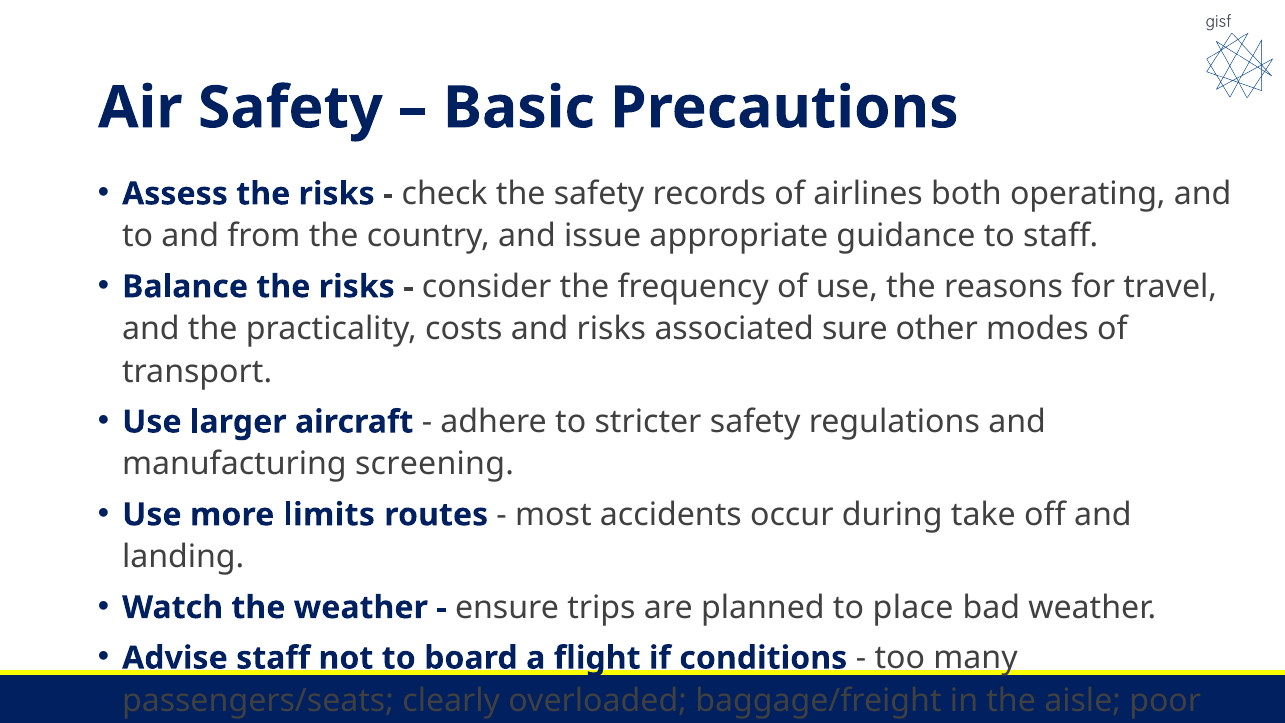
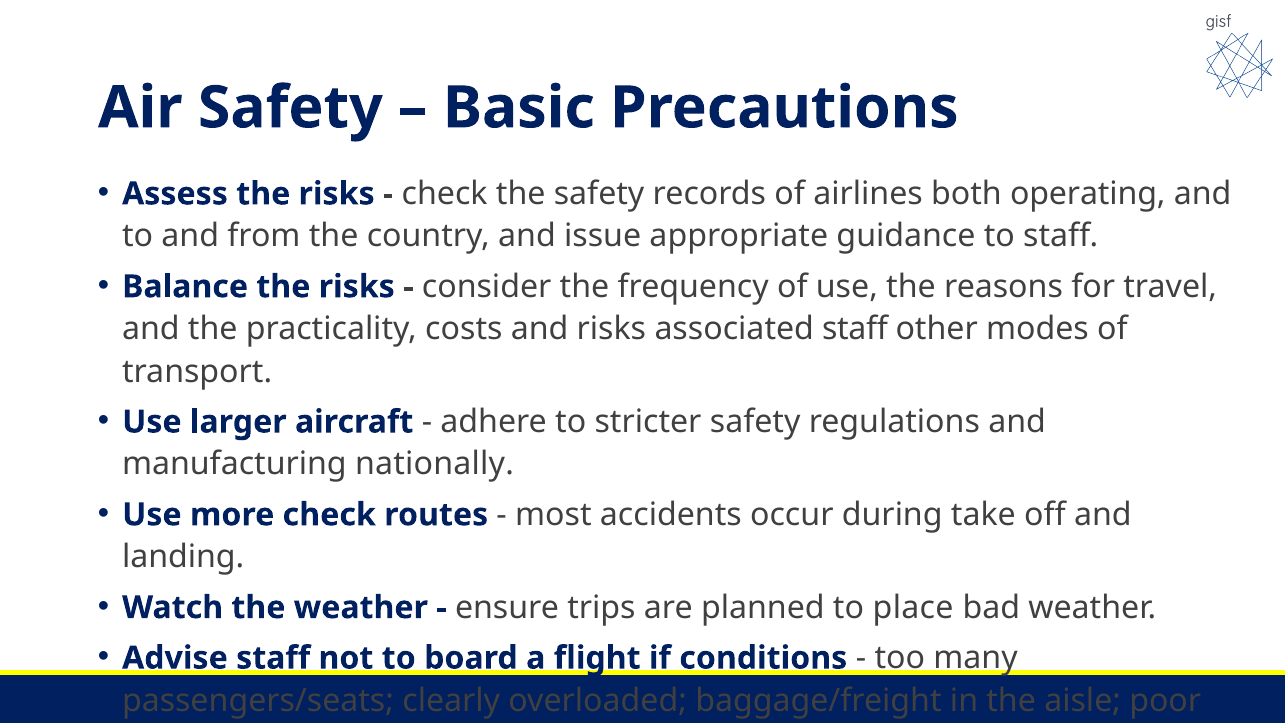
associated sure: sure -> staff (855, 329)
manufacturing screening: screening -> nationally (434, 464)
more limits: limits -> check (329, 515)
